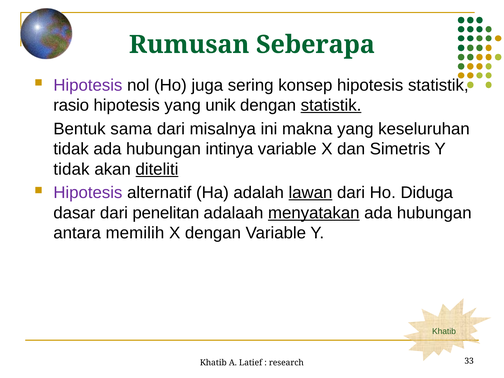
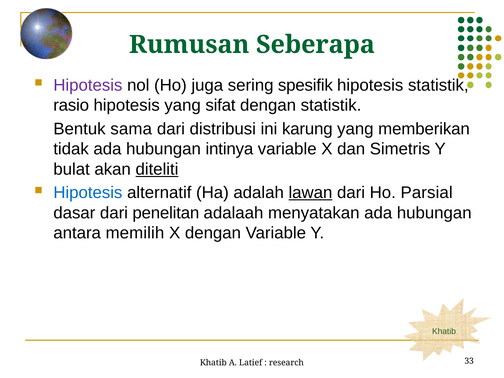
konsep: konsep -> spesifik (305, 85)
unik: unik -> sifat (220, 105)
statistik underline: present -> none (331, 105)
misalnya: misalnya -> distribusi (223, 129)
makna: makna -> karung (307, 129)
keseluruhan: keseluruhan -> memberikan (424, 129)
tidak: tidak -> bulat (72, 169)
Hipotesis colour: purple -> blue (88, 193)
Diduga: Diduga -> Parsial (427, 193)
menyatakan underline: present -> none (314, 213)
